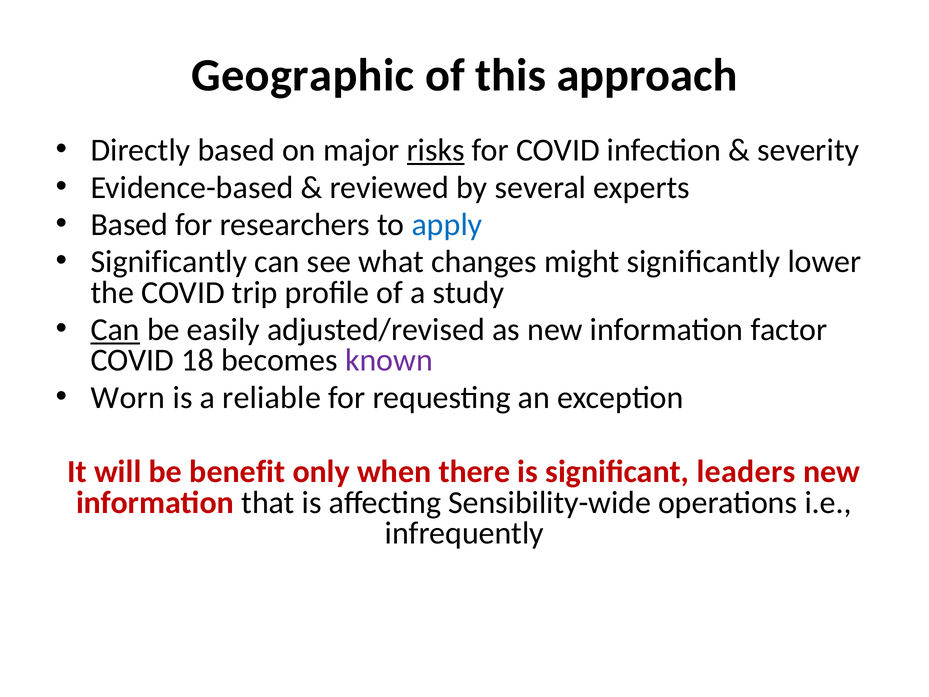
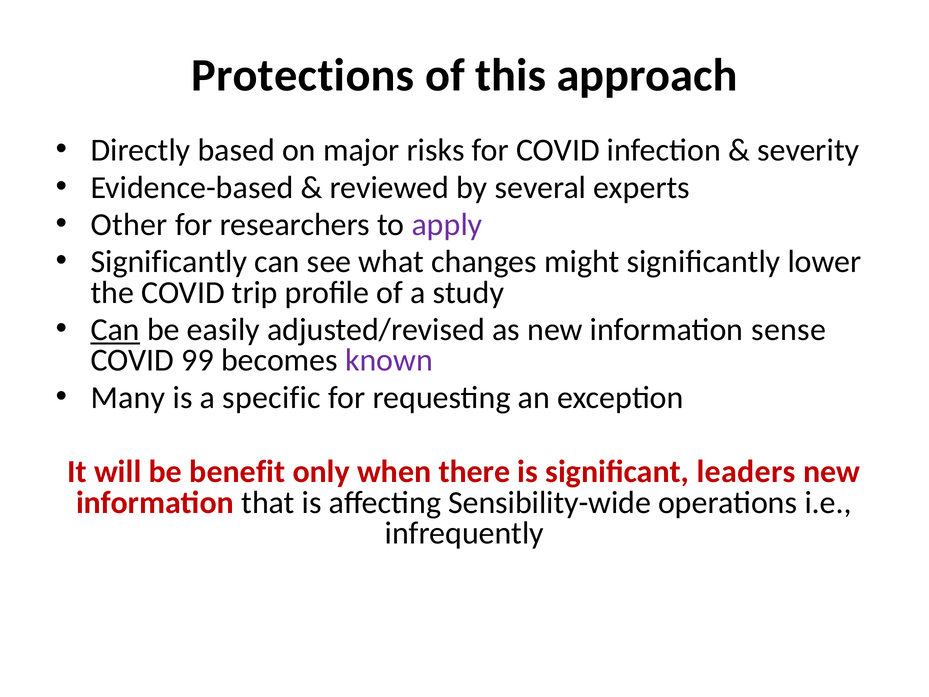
Geographic: Geographic -> Protections (303, 75)
risks underline: present -> none (436, 150)
Based: Based -> Other (129, 225)
apply colour: blue -> purple (447, 225)
factor: factor -> sense (789, 329)
18: 18 -> 99 (198, 360)
Worn: Worn -> Many (128, 397)
reliable: reliable -> specific (272, 397)
